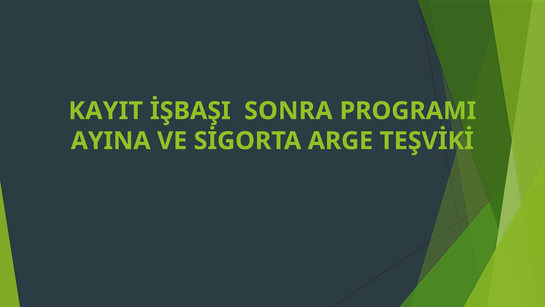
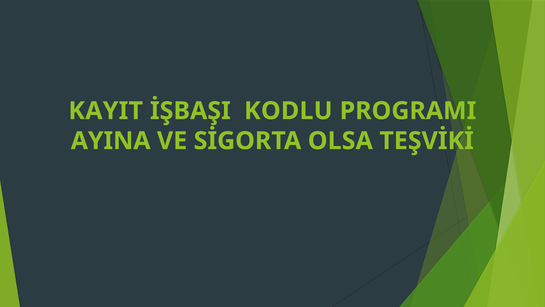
SONRA: SONRA -> KODLU (288, 111)
ARGE: ARGE -> OLSA (340, 141)
